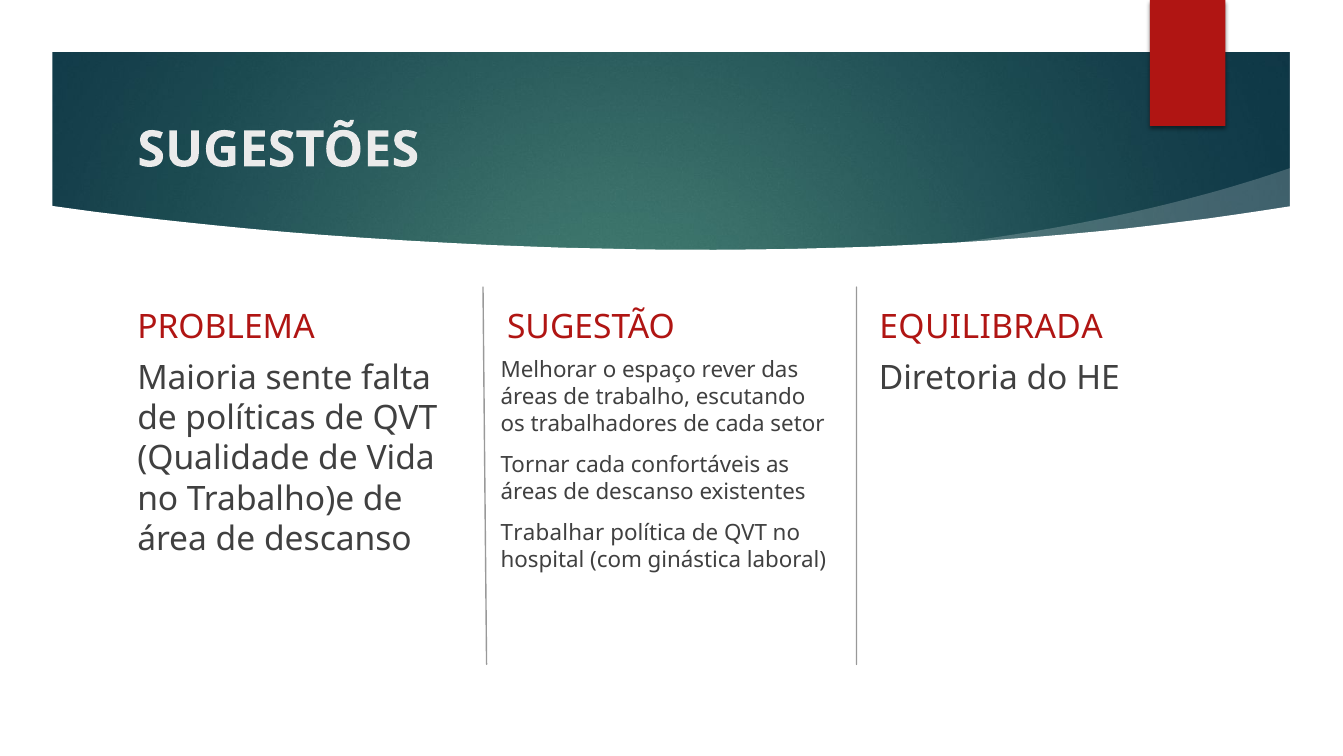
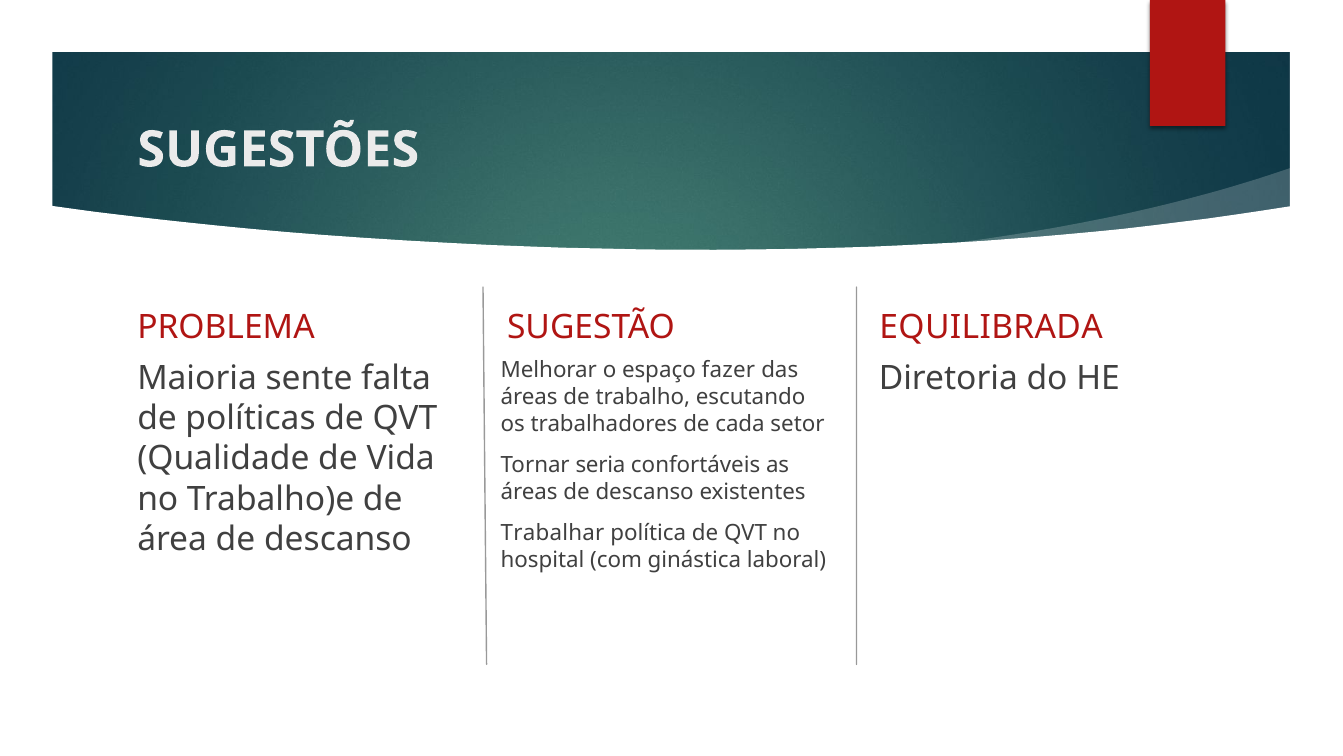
rever: rever -> fazer (728, 370)
Tornar cada: cada -> seria (600, 465)
